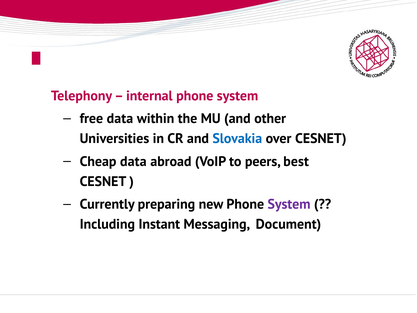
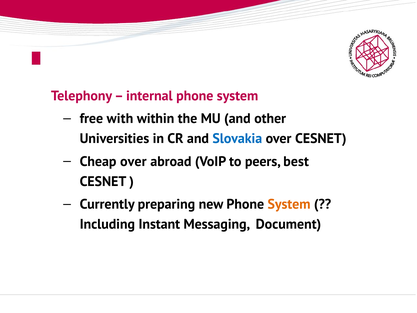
free data: data -> with (120, 119)
Cheap data: data -> over (133, 161)
System colour: purple -> orange (289, 204)
